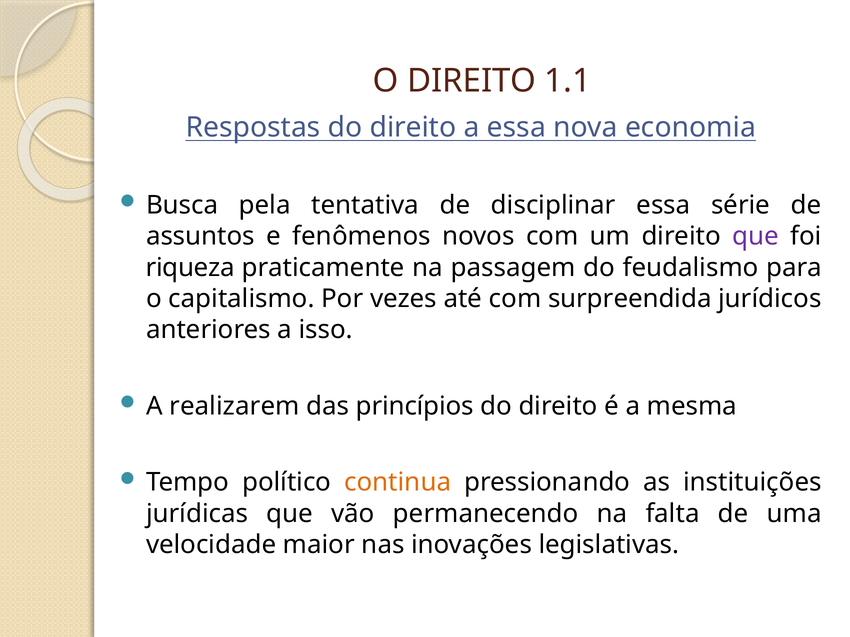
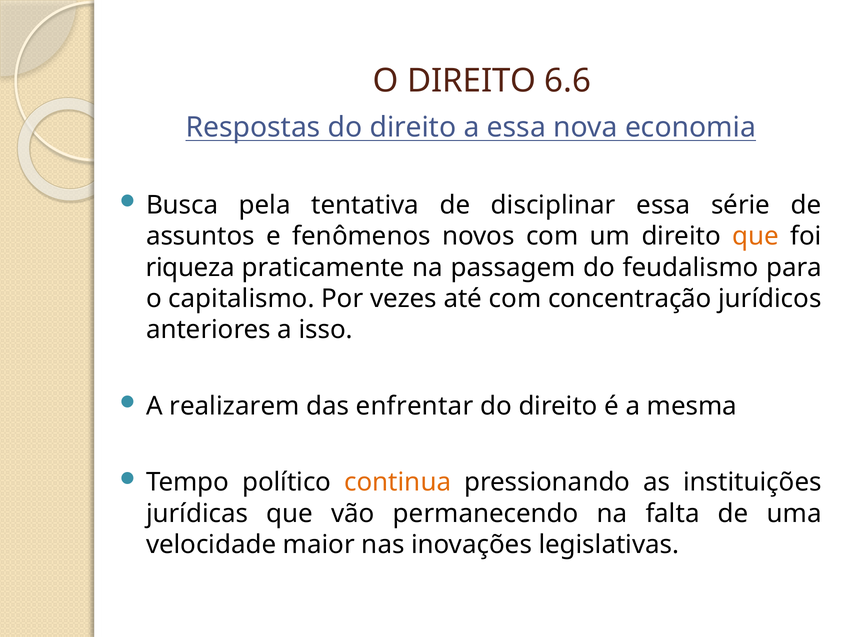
1.1: 1.1 -> 6.6 (568, 81)
que colour: purple -> orange (755, 237)
surpreendida: surpreendida -> concentração (630, 299)
princípios: princípios -> enfrentar (415, 406)
